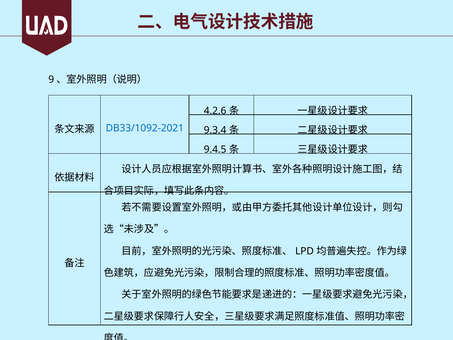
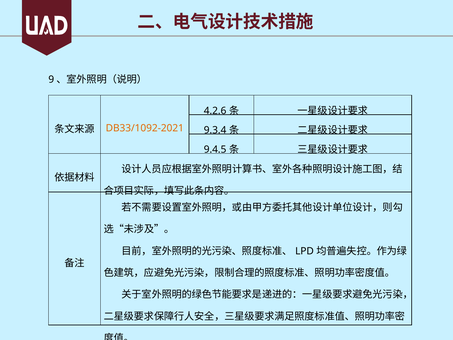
DB33/1092-2021 colour: blue -> orange (145, 128)
